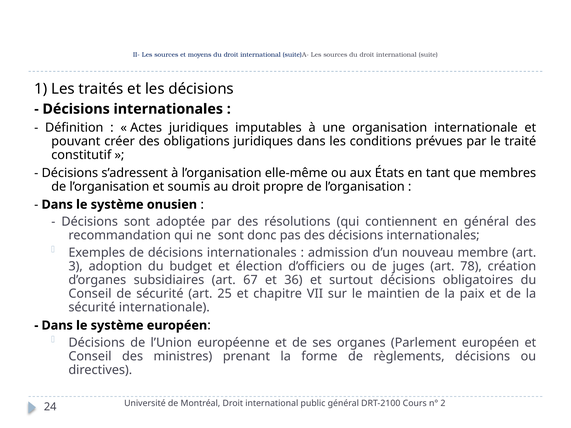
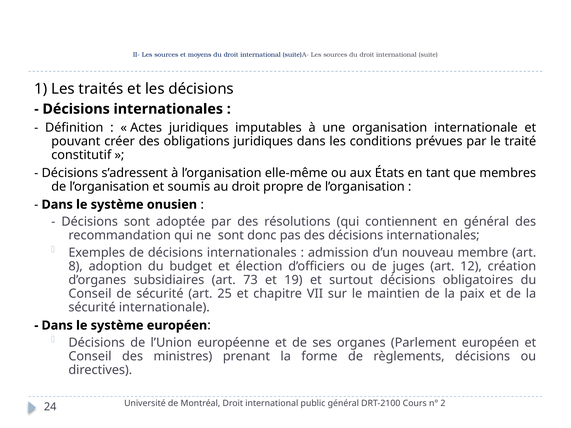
3: 3 -> 8 (76, 267)
78: 78 -> 12 (471, 267)
67: 67 -> 73 (250, 280)
36: 36 -> 19 (293, 280)
